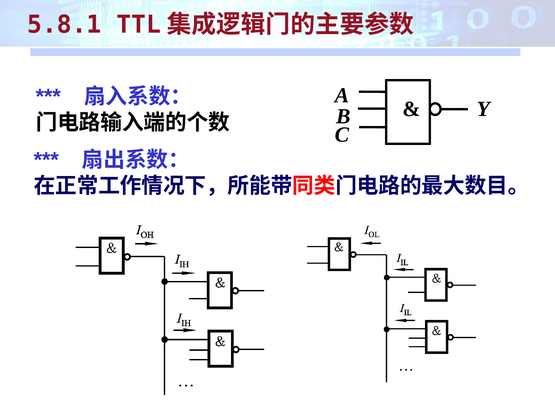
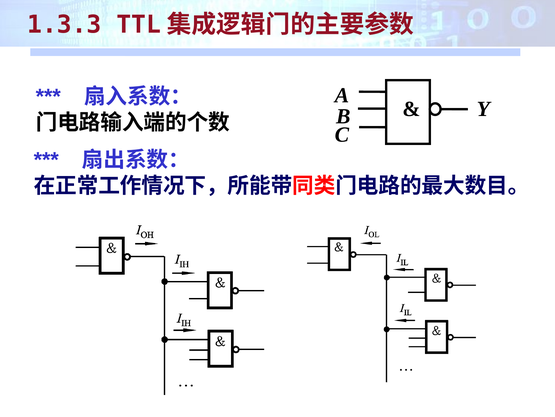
5.8.1: 5.8.1 -> 1.3.3 (64, 25)
